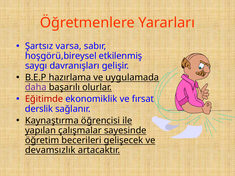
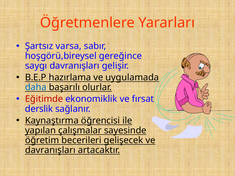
etkilenmiş: etkilenmiş -> gereğince (120, 56)
daha colour: purple -> blue (36, 87)
devamsızlık: devamsızlık -> davranışları (50, 150)
